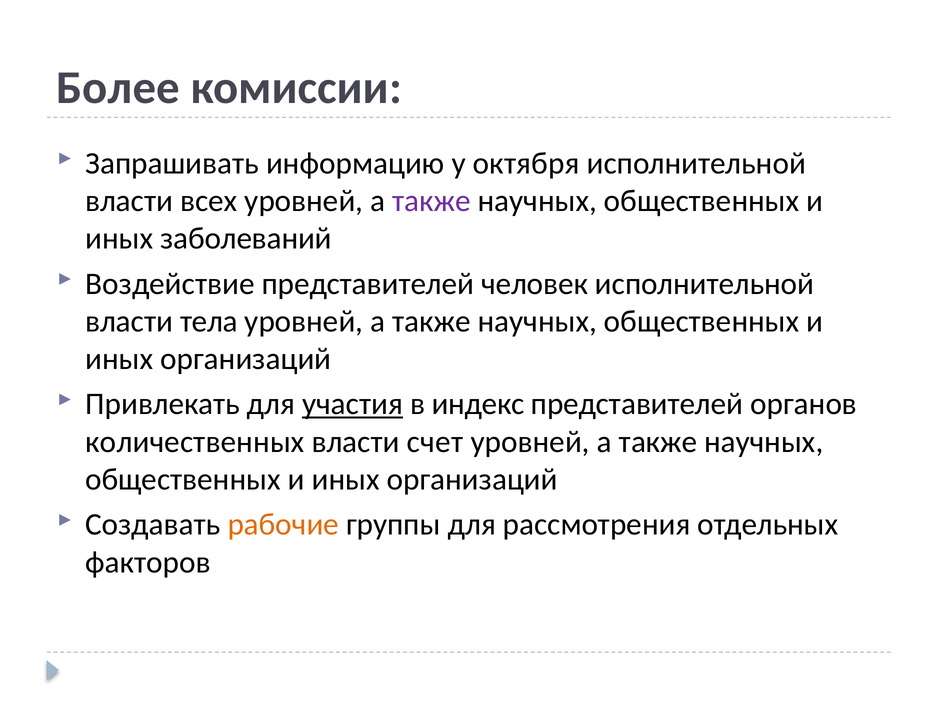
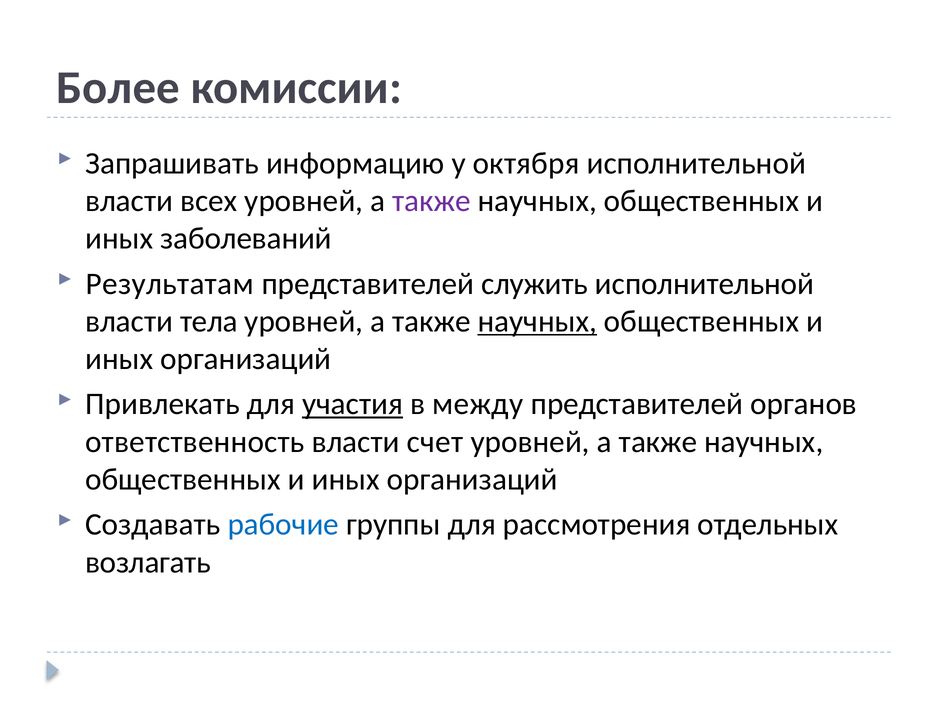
Воздействие: Воздействие -> Результатам (170, 283)
человек: человек -> служить (535, 283)
научных underline: none -> present (537, 321)
индекс: индекс -> между (478, 404)
количественных: количественных -> ответственность (195, 441)
рабочие colour: orange -> blue (283, 524)
факторов: факторов -> возлагать (148, 562)
